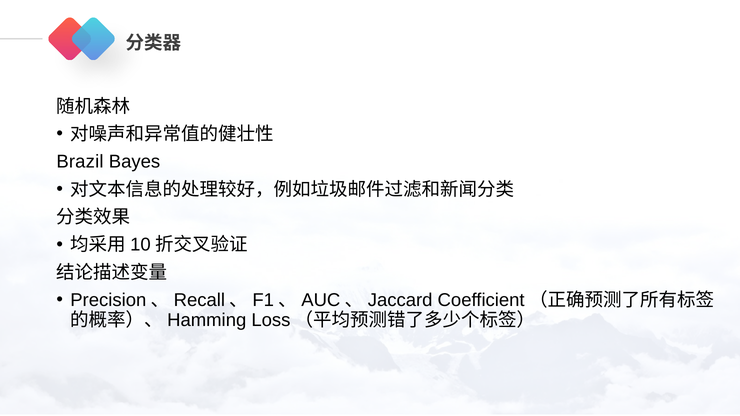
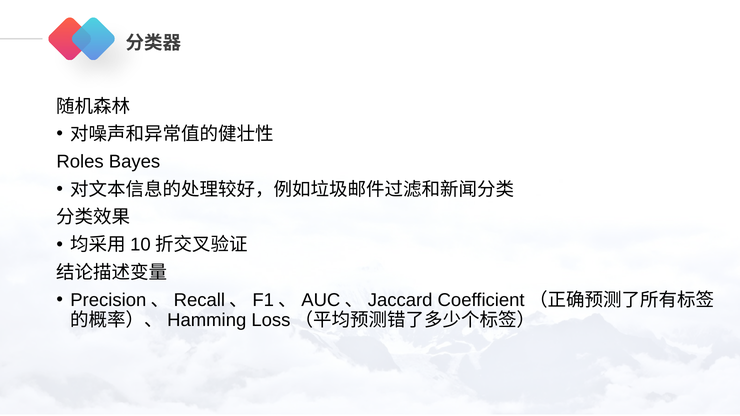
Brazil: Brazil -> Roles (80, 162)
